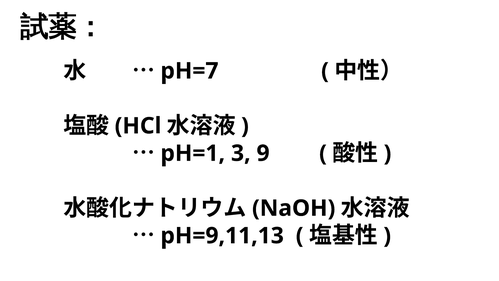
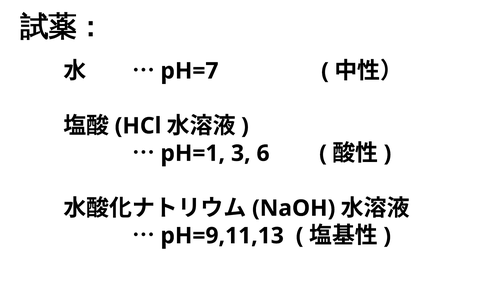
9: 9 -> 6 (263, 153)
